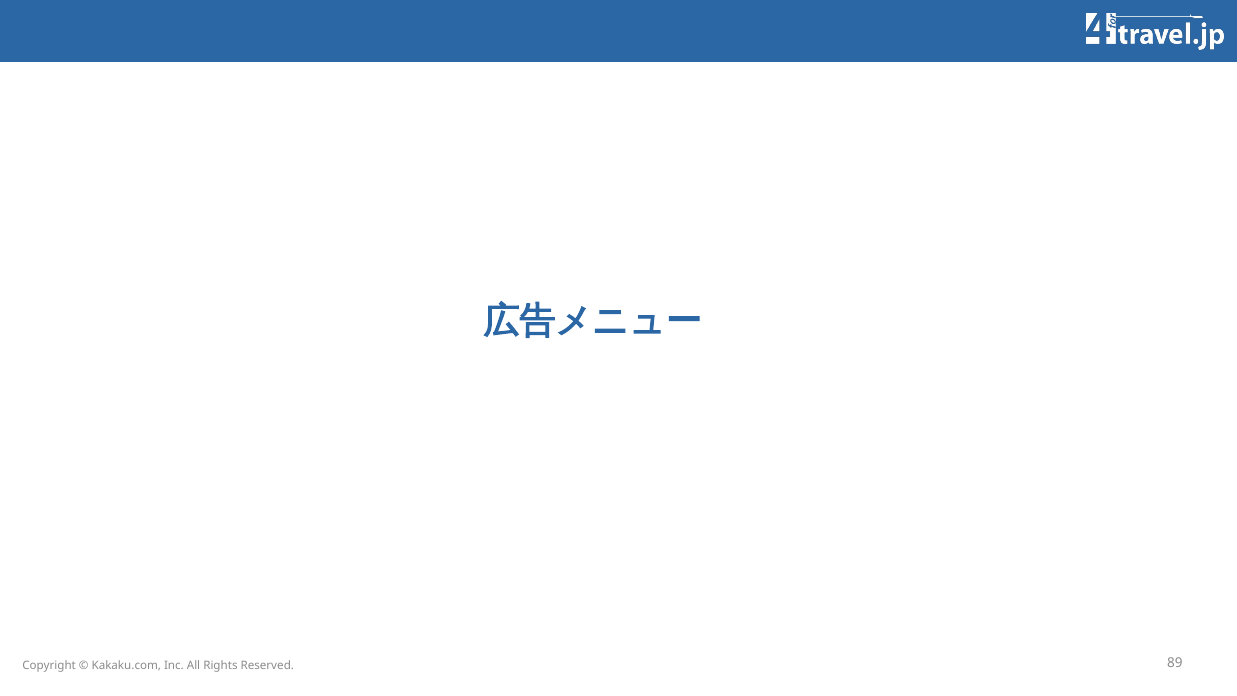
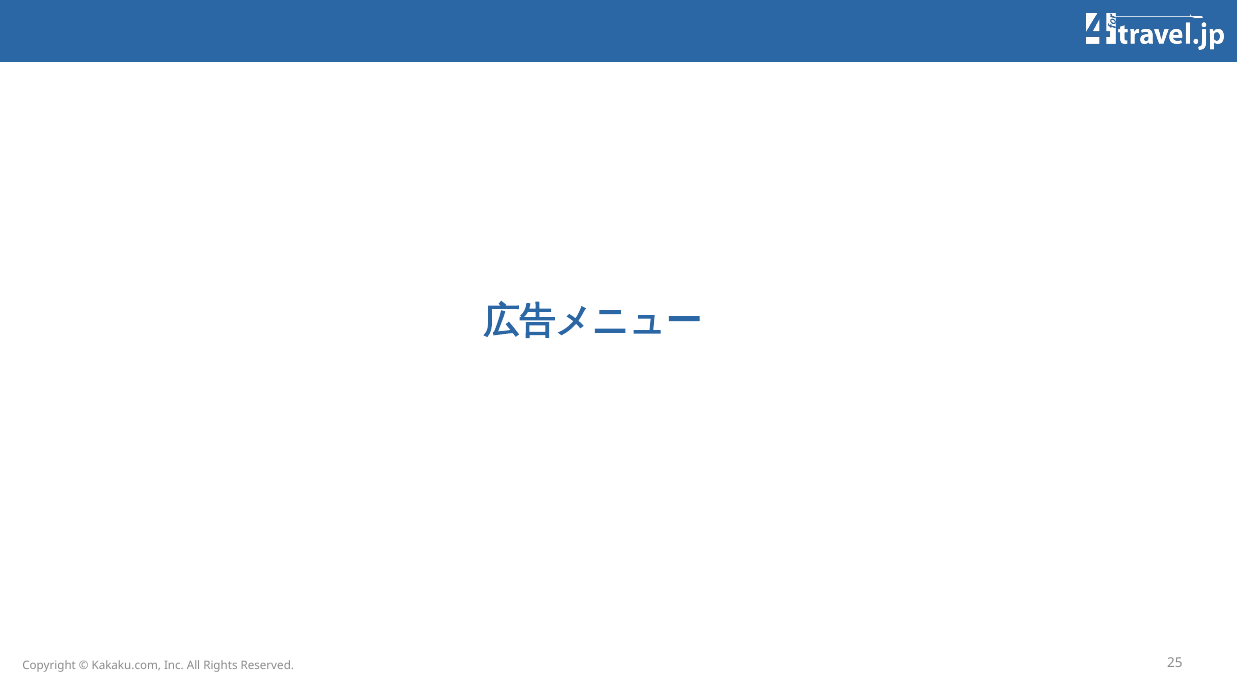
89: 89 -> 25 (1175, 663)
